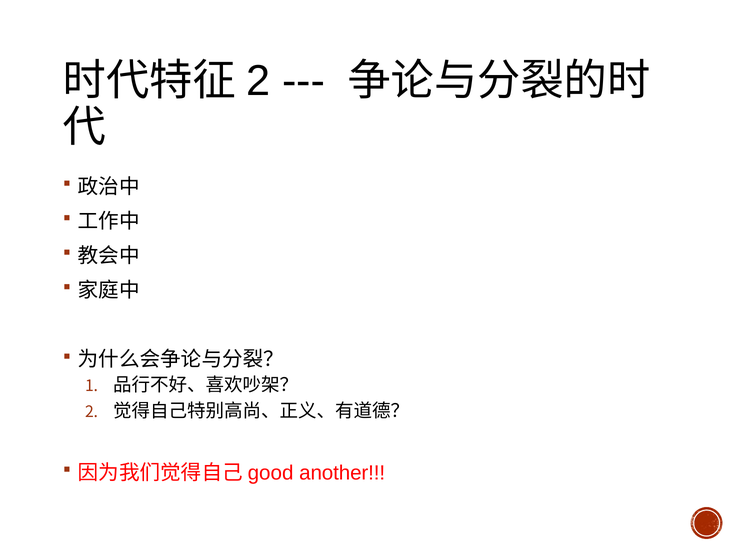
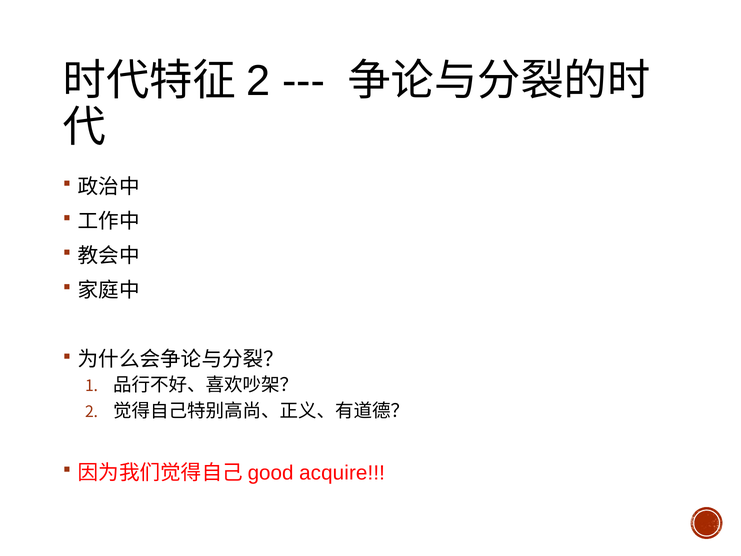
another: another -> acquire (342, 473)
